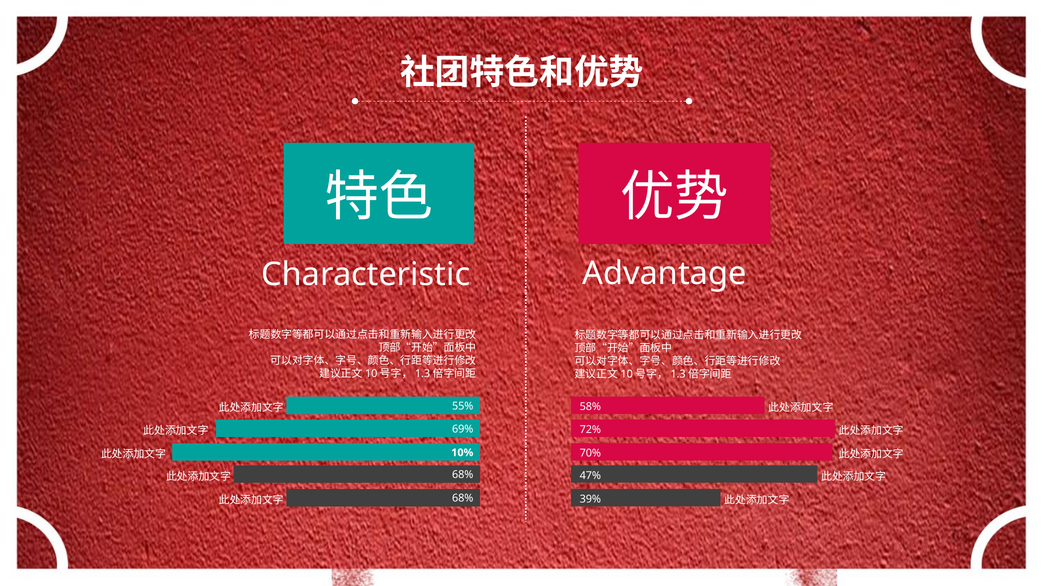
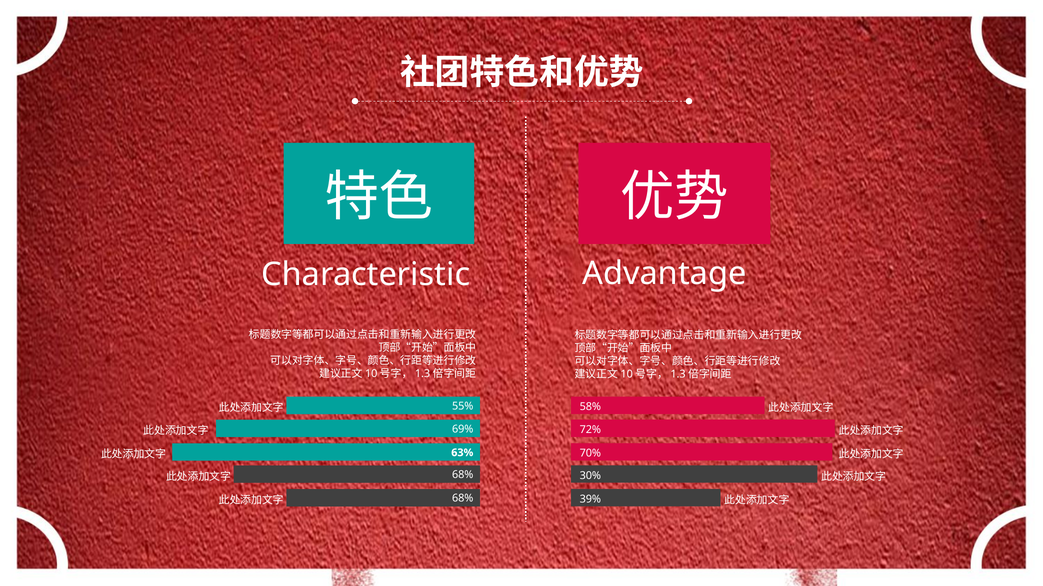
10%: 10% -> 63% (462, 453)
47%: 47% -> 30% (590, 476)
